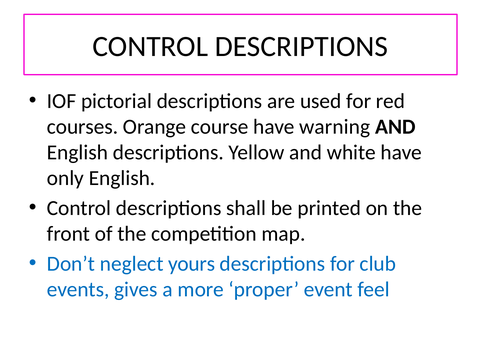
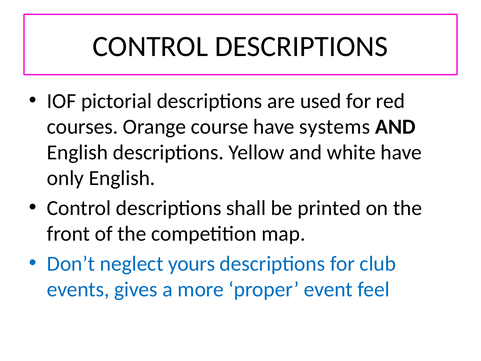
warning: warning -> systems (335, 127)
